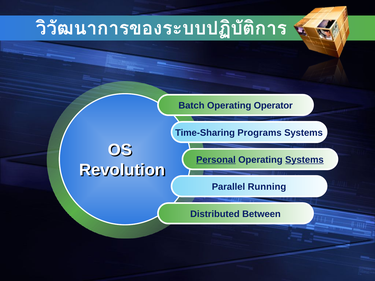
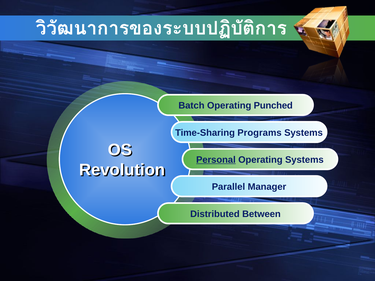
Operator: Operator -> Punched (273, 106)
Systems underline: present -> none (304, 160)
Running: Running -> Manager (267, 187)
